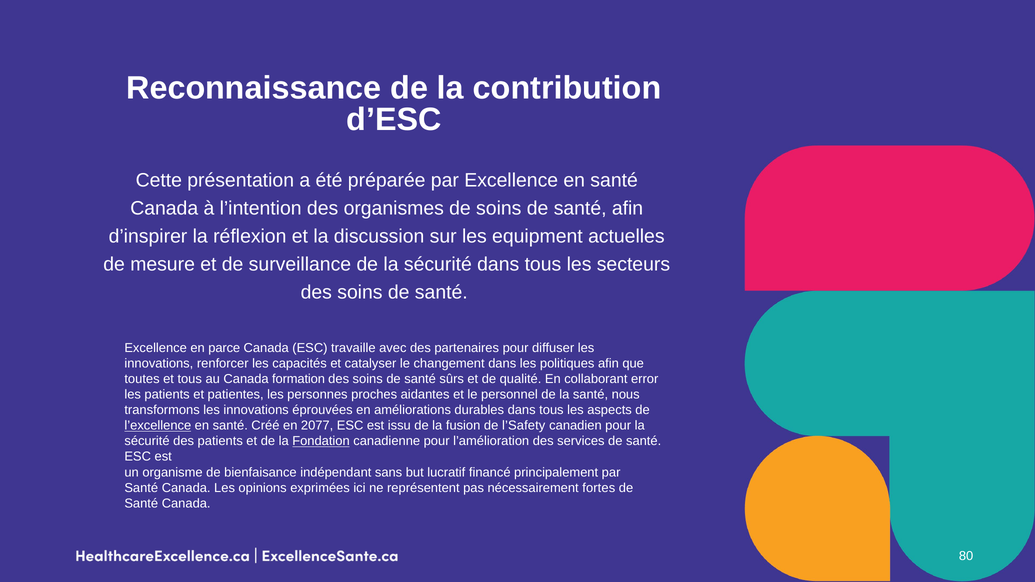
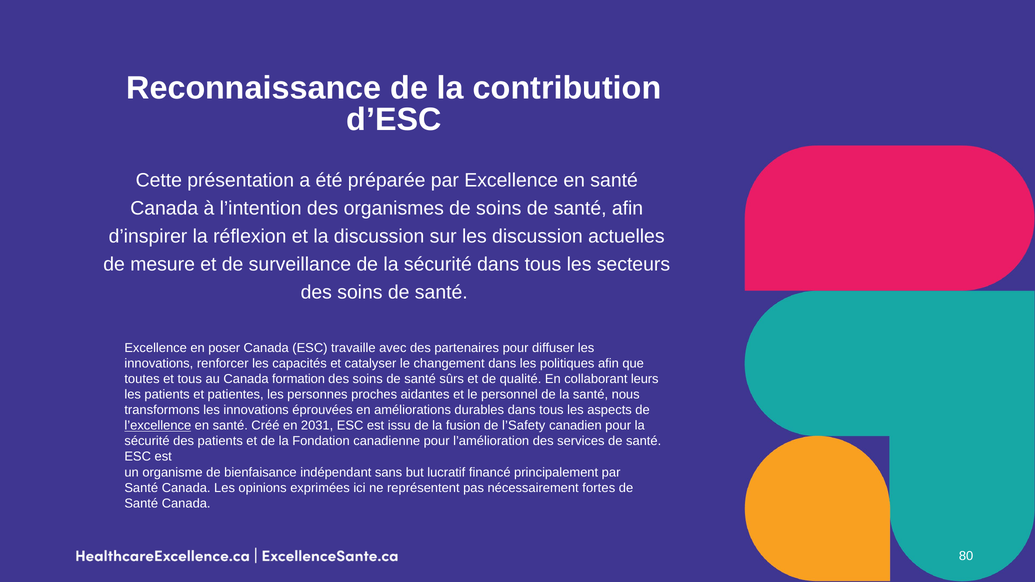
les equipment: equipment -> discussion (537, 236)
parce: parce -> poser (224, 348)
error: error -> leurs (645, 379)
2077: 2077 -> 2031 (317, 426)
Fondation underline: present -> none (321, 441)
